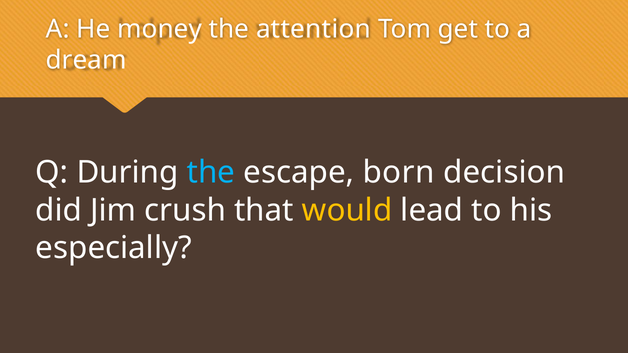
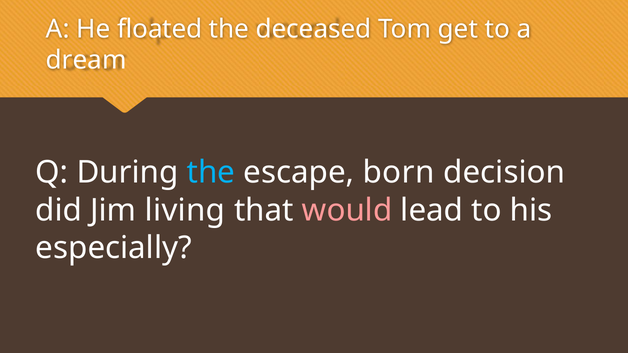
money: money -> floated (160, 29)
attention: attention -> deceased (314, 29)
crush: crush -> living (185, 210)
would colour: yellow -> pink (347, 210)
